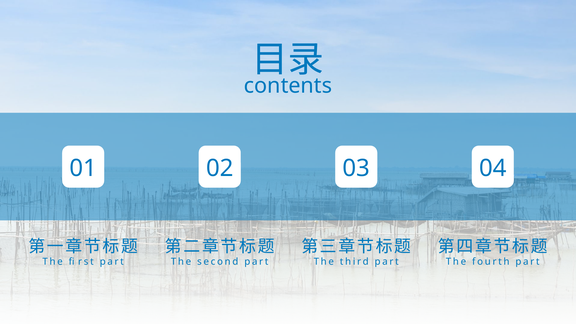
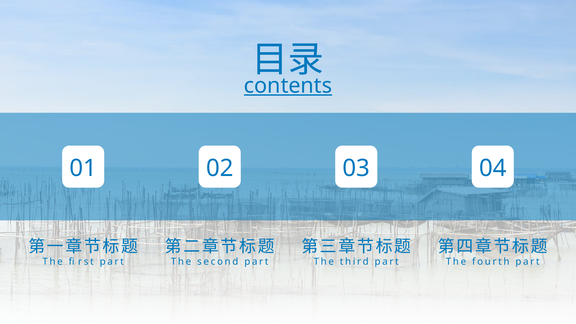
contents underline: none -> present (288, 86)
